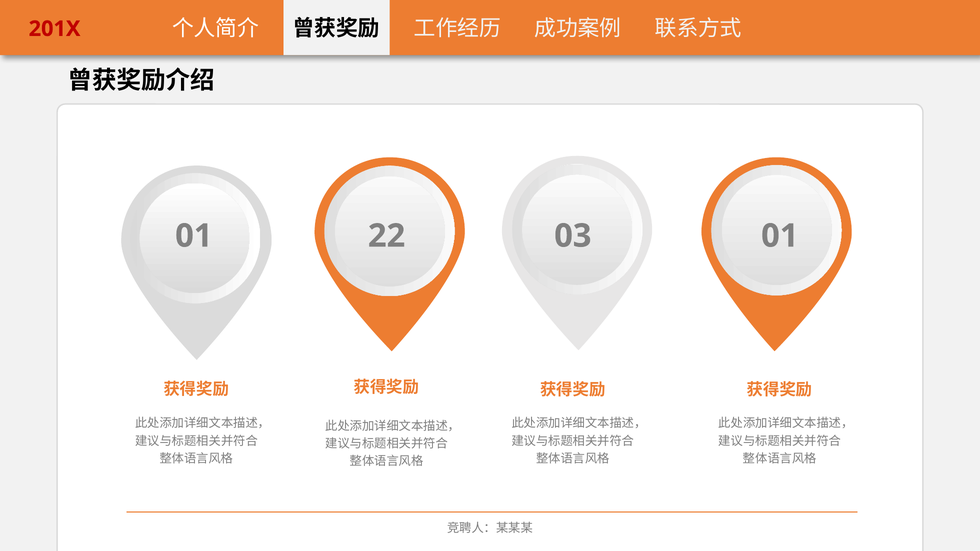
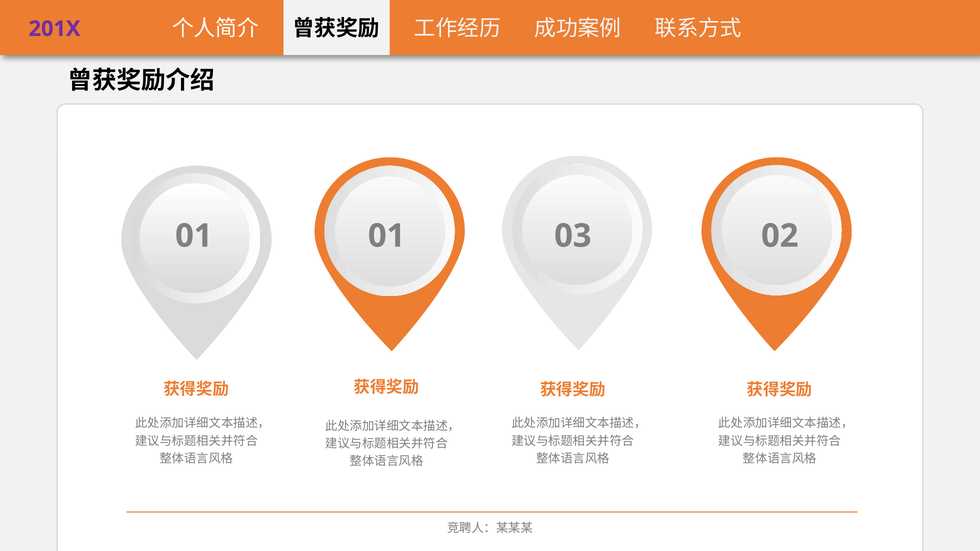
201X colour: red -> purple (55, 29)
01 22: 22 -> 01 (387, 236)
03 01: 01 -> 02 (780, 236)
